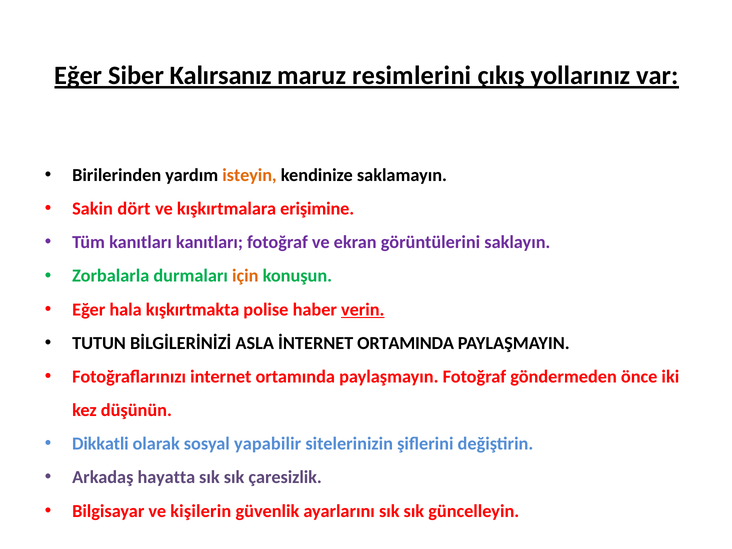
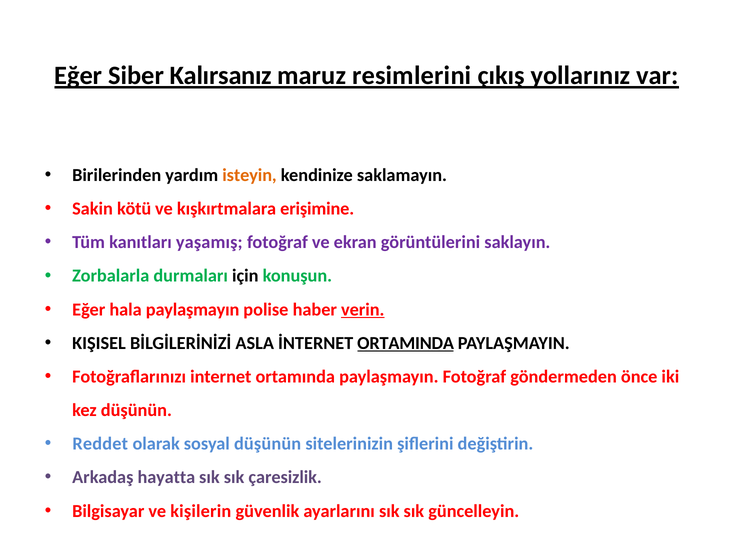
dört: dört -> kötü (134, 209)
kanıtları kanıtları: kanıtları -> yaşamış (209, 242)
için colour: orange -> black (245, 276)
hala kışkırtmakta: kışkırtmakta -> paylaşmayın (193, 310)
TUTUN: TUTUN -> KIŞISEL (99, 343)
ORTAMINDA underline: none -> present (406, 343)
Dikkatli: Dikkatli -> Reddet (100, 444)
sosyal yapabilir: yapabilir -> düşünün (268, 444)
